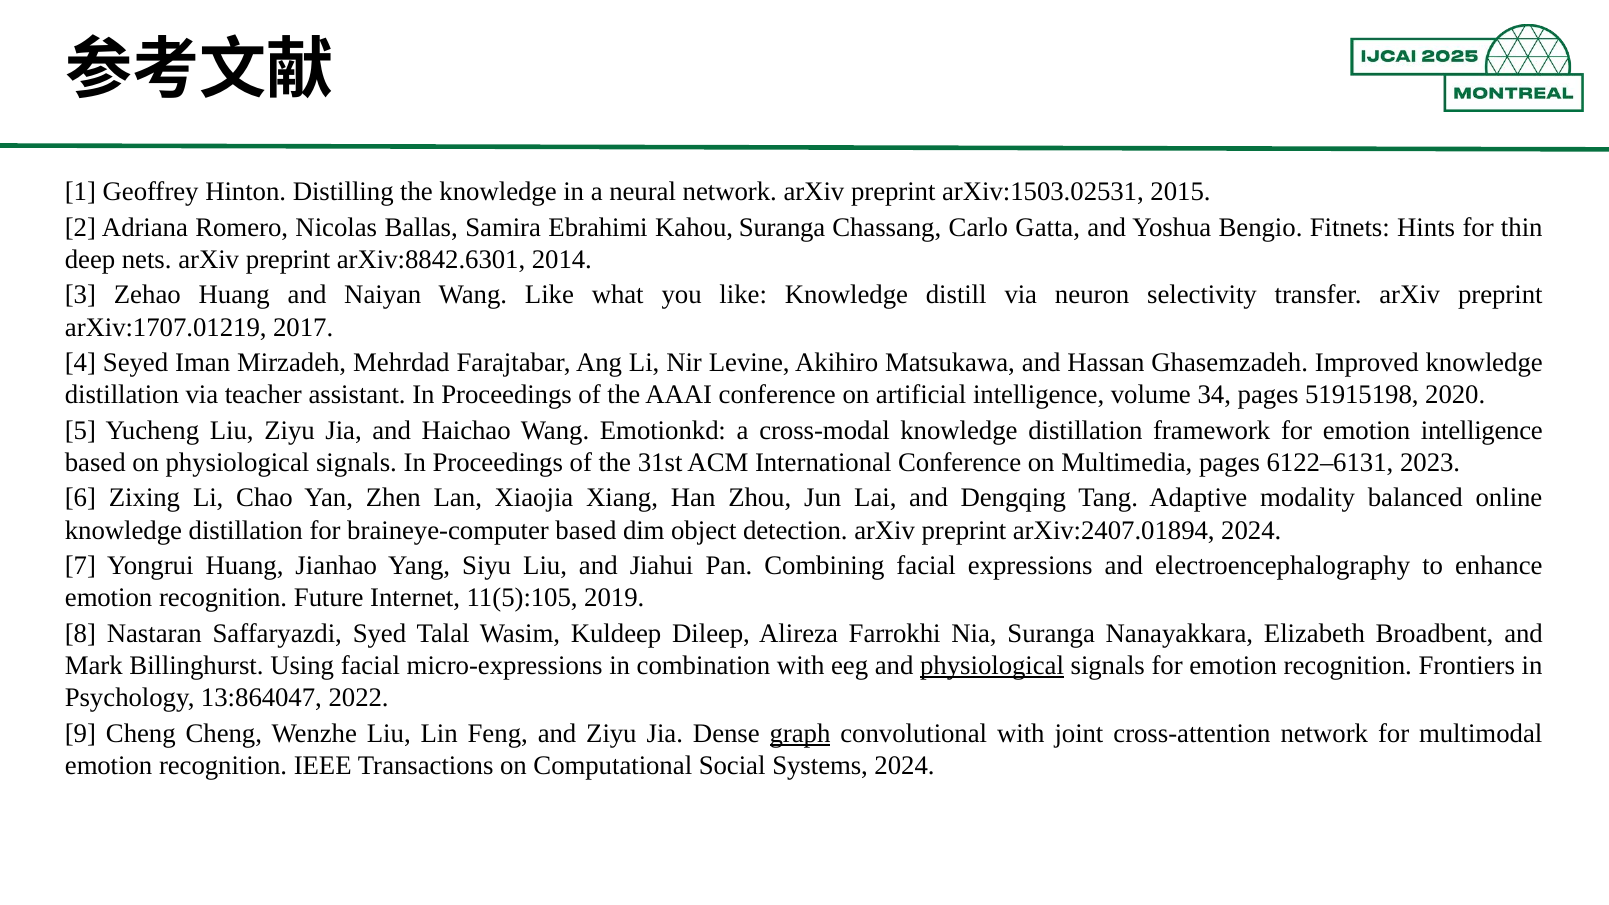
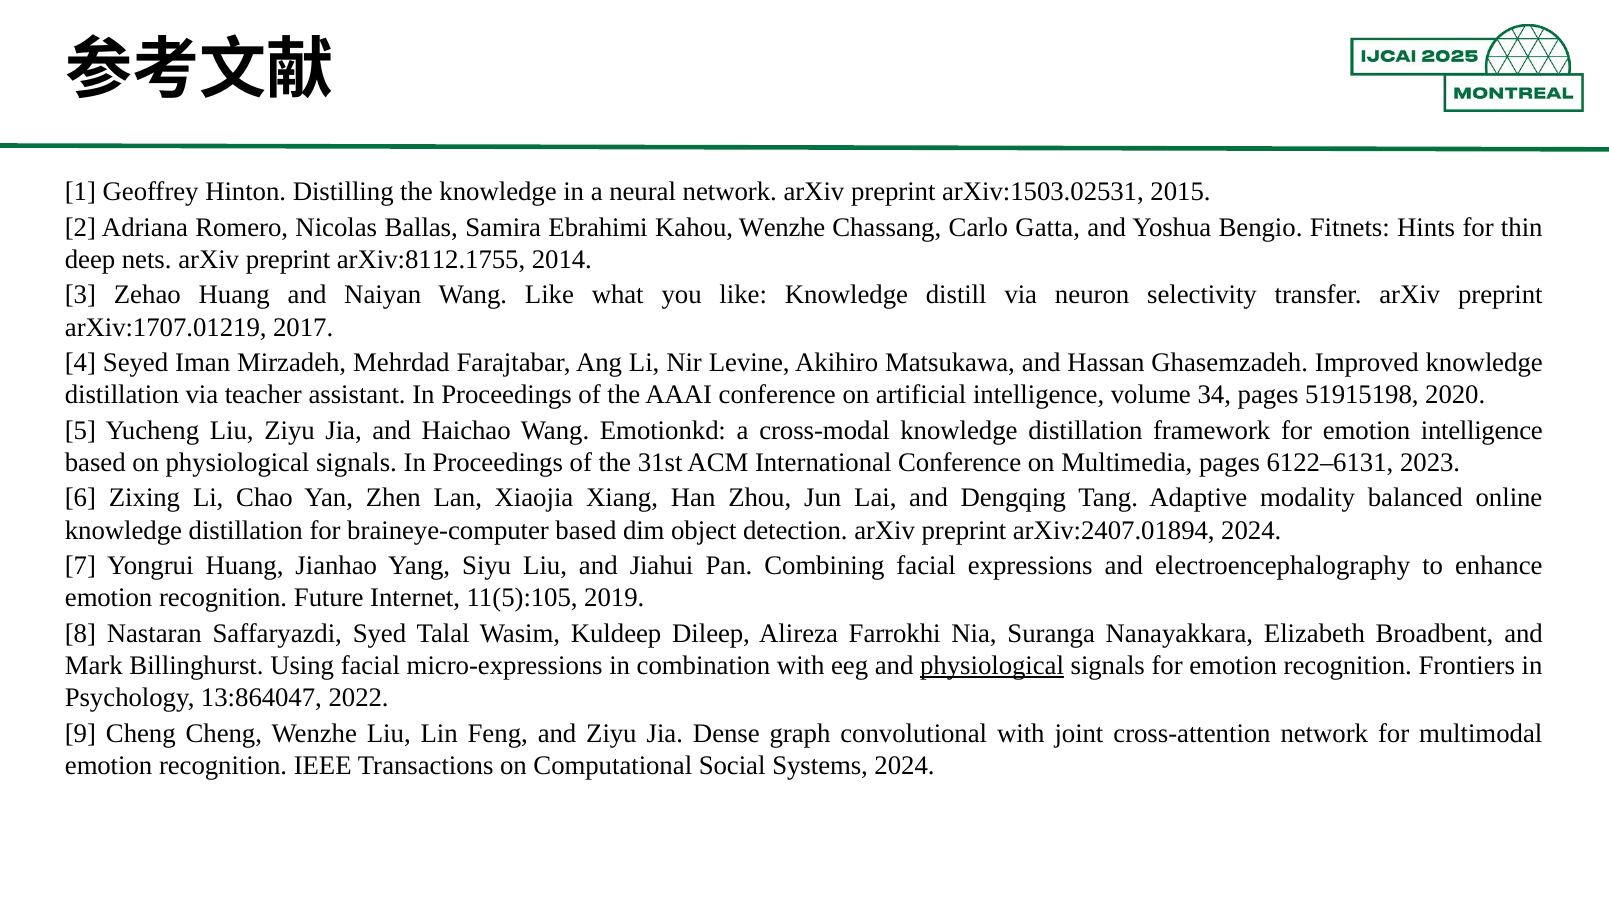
Kahou Suranga: Suranga -> Wenzhe (782, 227)
arXiv:8842.6301: arXiv:8842.6301 -> arXiv:8112.1755 (431, 259)
graph underline: present -> none (800, 733)
